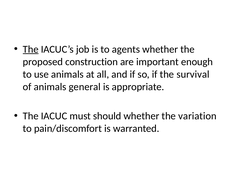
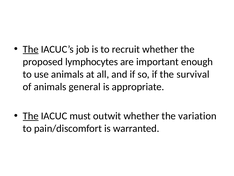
agents: agents -> recruit (126, 49)
construction: construction -> lymphocytes (92, 62)
The underline: none -> present (31, 116)
should: should -> outwit (107, 116)
